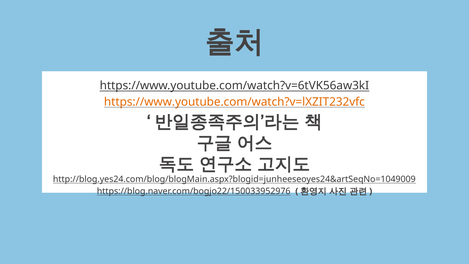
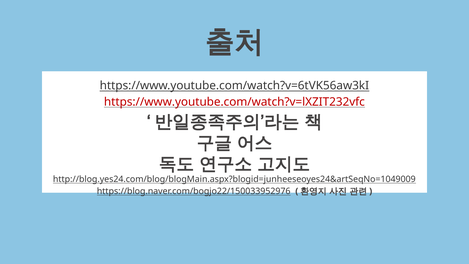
https://www.youtube.com/watch?v=lXZIT232vfc colour: orange -> red (234, 102)
